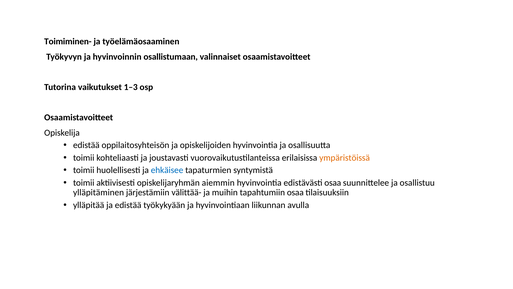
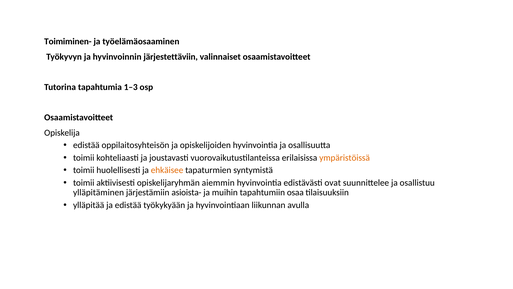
osallistumaan: osallistumaan -> järjestettäviin (171, 57)
vaikutukset: vaikutukset -> tapahtumia (100, 87)
ehkäisee colour: blue -> orange (167, 170)
edistävästi osaa: osaa -> ovat (333, 182)
välittää-: välittää- -> asioista- (186, 192)
